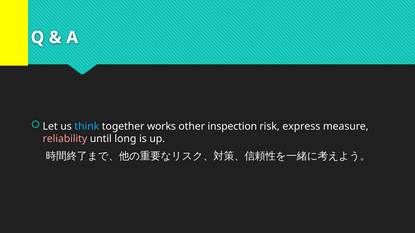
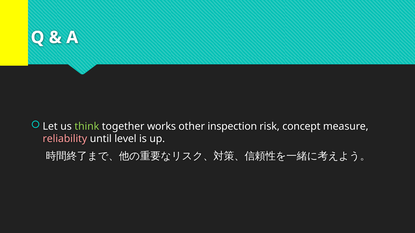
think colour: light blue -> light green (87, 127)
express: express -> concept (301, 127)
long: long -> level (125, 139)
